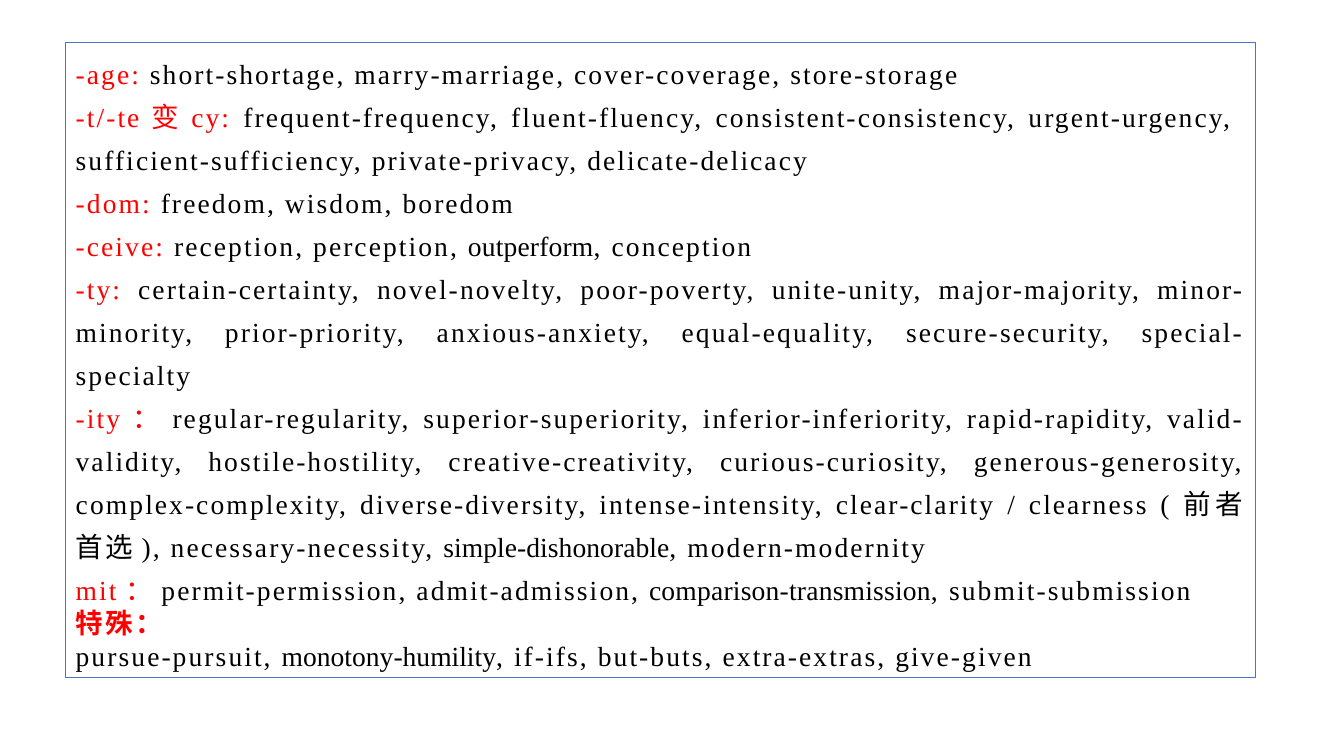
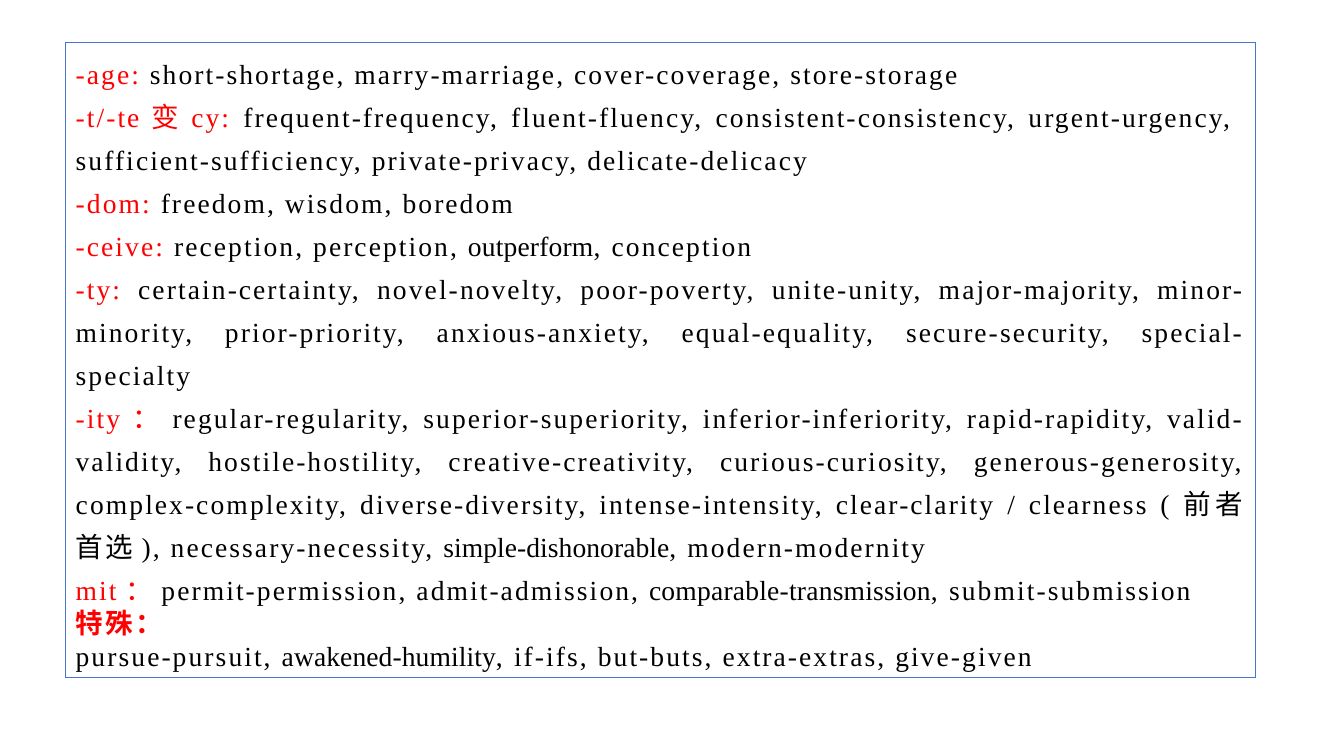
comparison-transmission: comparison-transmission -> comparable-transmission (793, 591)
monotony-humility: monotony-humility -> awakened-humility (392, 658)
